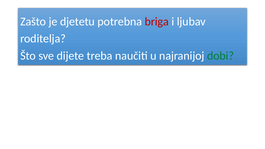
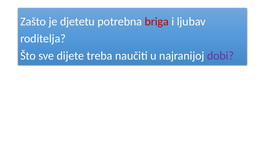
dobi colour: green -> purple (220, 56)
